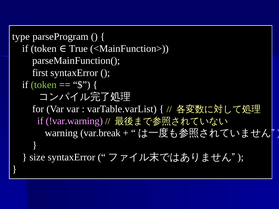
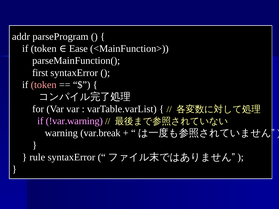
type: type -> addr (21, 37)
True: True -> Ease (78, 49)
token colour: light green -> pink (44, 85)
size: size -> rule (37, 157)
